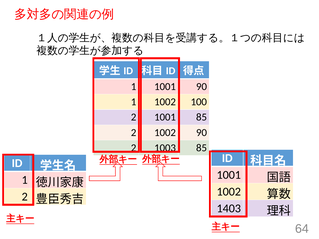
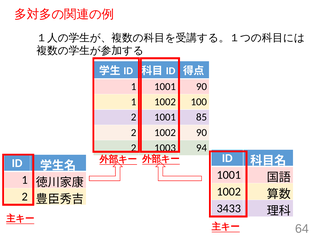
85: 85 -> 94 (202, 148)
1403: 1403 -> 3433 (229, 209)
